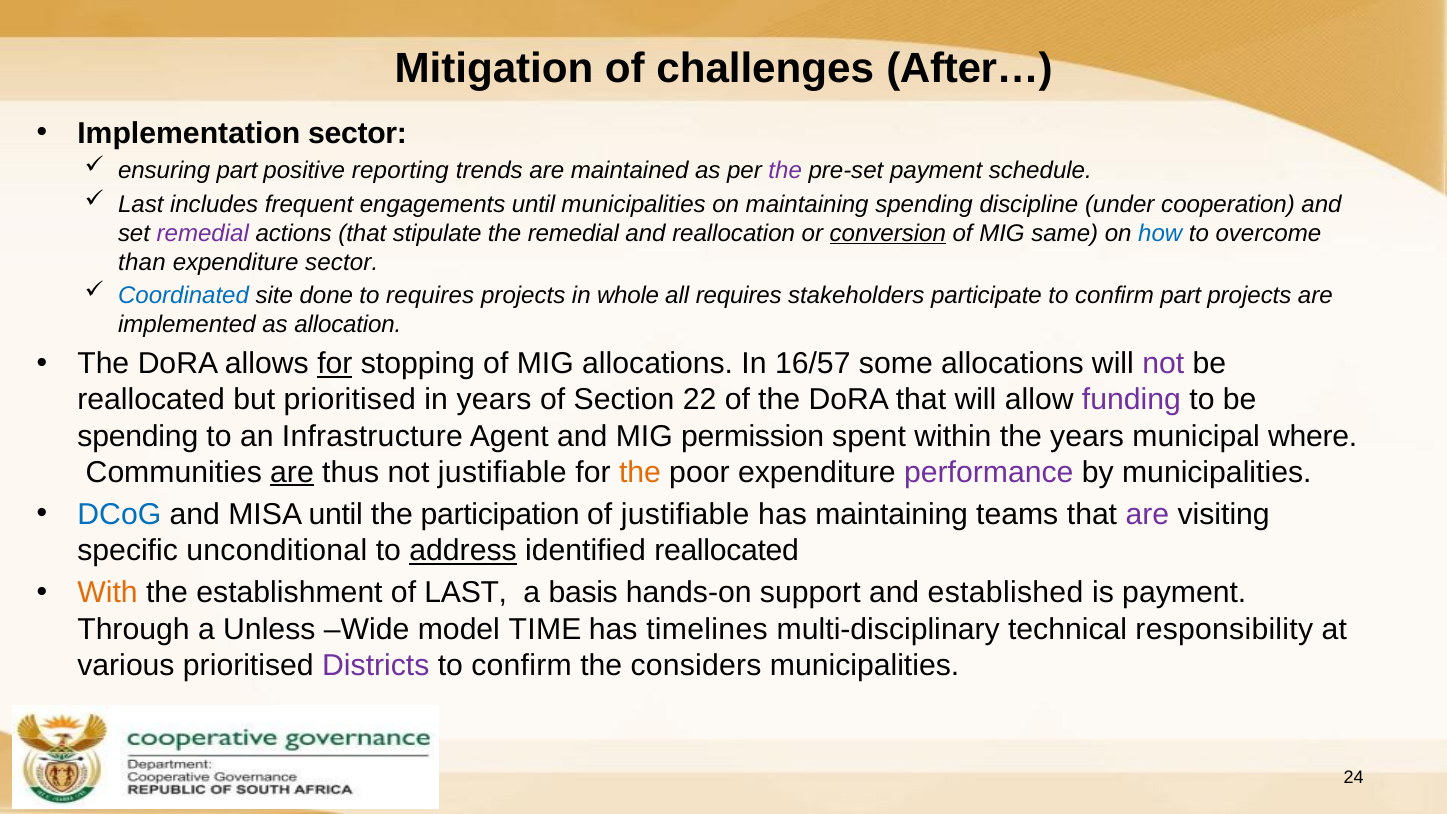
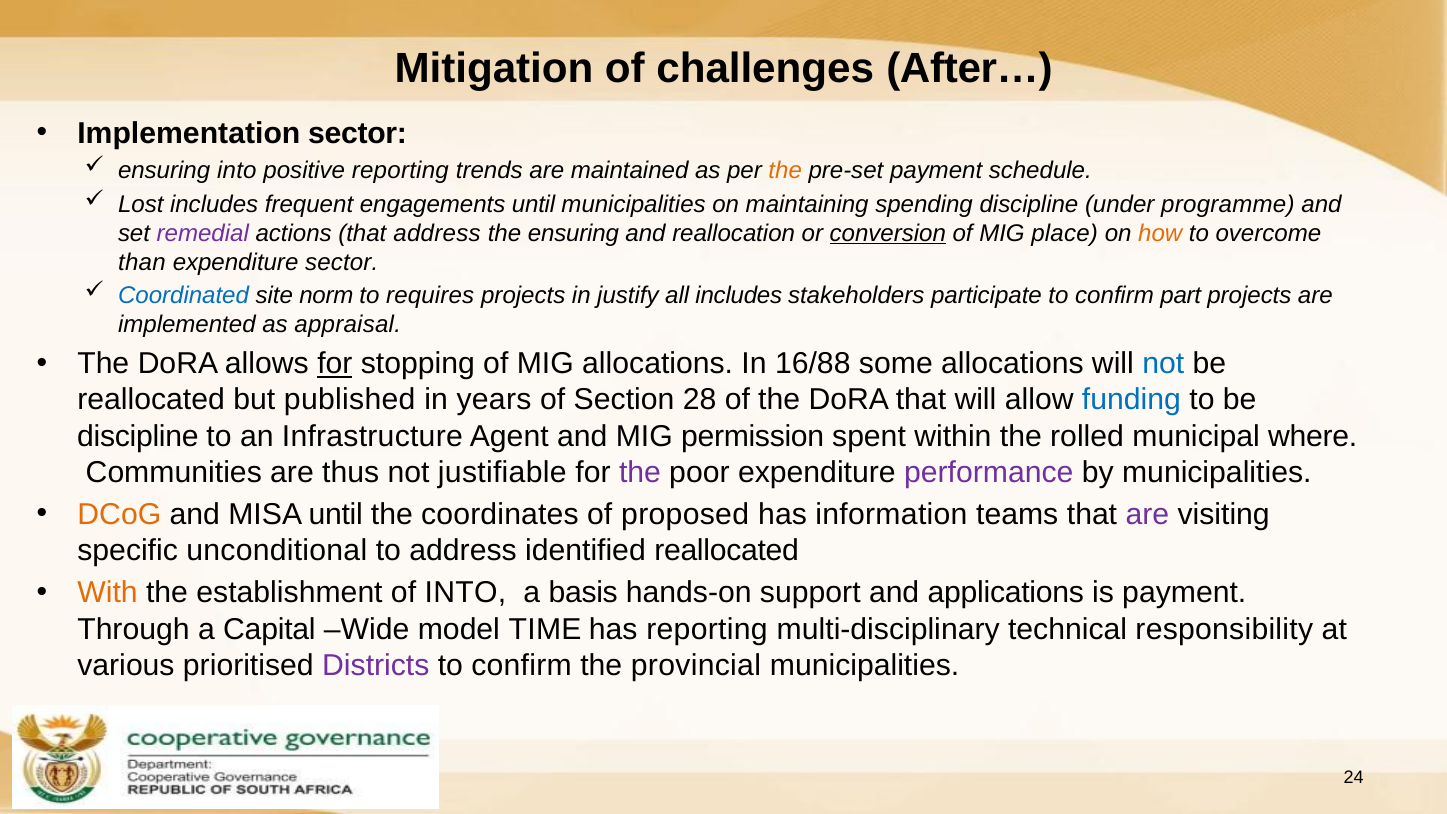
ensuring part: part -> into (237, 170)
the colour: purple -> orange (785, 170)
Last: Last -> Lost (141, 204)
cooperation: cooperation -> programme (1228, 204)
that stipulate: stipulate -> address (437, 233)
the remedial: remedial -> ensuring (573, 233)
same: same -> place (1065, 233)
how colour: blue -> orange (1160, 233)
done: done -> norm (326, 296)
whole: whole -> justify (628, 296)
all requires: requires -> includes (739, 296)
allocation: allocation -> appraisal (348, 325)
16/57: 16/57 -> 16/88 (813, 364)
not colour: purple -> blue (1163, 364)
but prioritised: prioritised -> published (350, 400)
22: 22 -> 28 (700, 400)
funding colour: purple -> blue (1131, 400)
spending: spending -> discipline (138, 436)
the years: years -> rolled (1087, 436)
are underline: present -> none (292, 472)
the colour: orange -> purple (640, 472)
DCoG colour: blue -> orange (119, 515)
participation: participation -> coordinates (500, 515)
of justifiable: justifiable -> proposed (685, 515)
has maintaining: maintaining -> information (891, 515)
address underline: present -> none (463, 551)
of LAST: LAST -> INTO (465, 593)
established: established -> applications (1006, 593)
Unless: Unless -> Capital (269, 629)
has timelines: timelines -> reporting (707, 629)
considers: considers -> provincial (696, 665)
